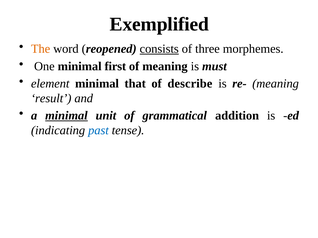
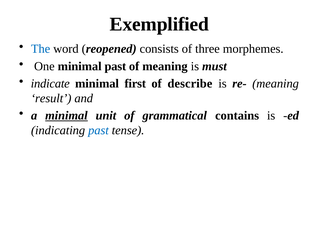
The colour: orange -> blue (41, 49)
consists underline: present -> none (159, 49)
minimal first: first -> past (115, 66)
element: element -> indicate (50, 84)
that: that -> first (135, 84)
addition: addition -> contains (237, 116)
